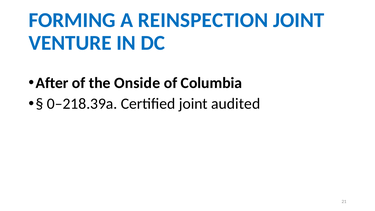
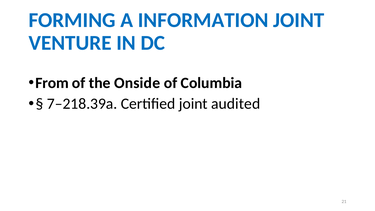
REINSPECTION: REINSPECTION -> INFORMATION (203, 20)
After: After -> From (52, 83)
0–218.39a: 0–218.39a -> 7–218.39a (82, 104)
